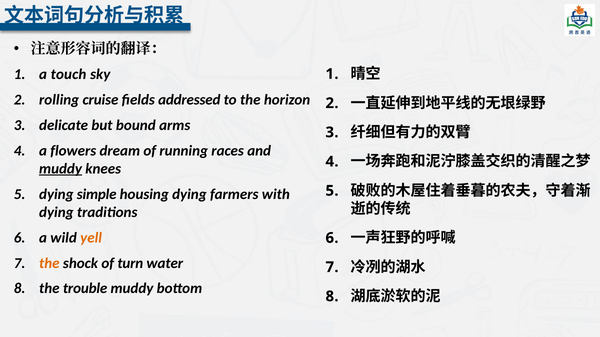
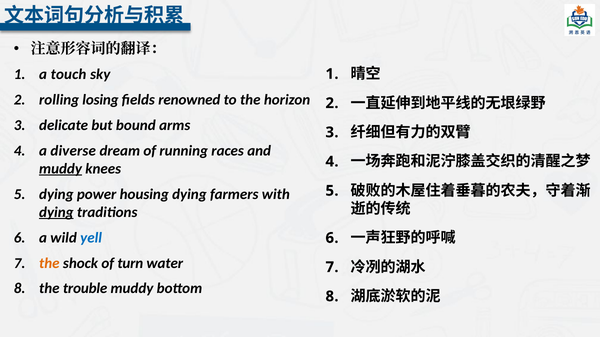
cruise: cruise -> losing (100, 100)
addressed: addressed -> renowned (189, 100)
flowers: flowers -> diverse (73, 151)
simple: simple -> power (97, 194)
dying underline: none -> present (56, 212)
yell colour: orange -> blue (91, 238)
